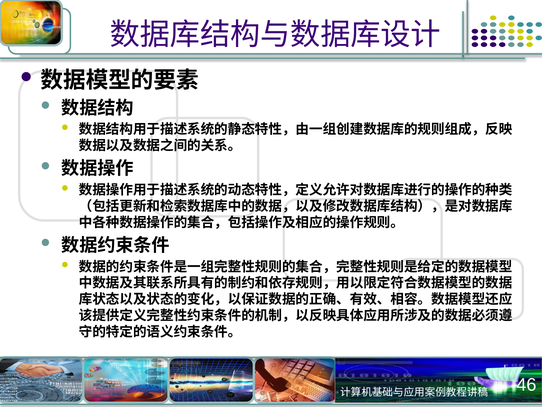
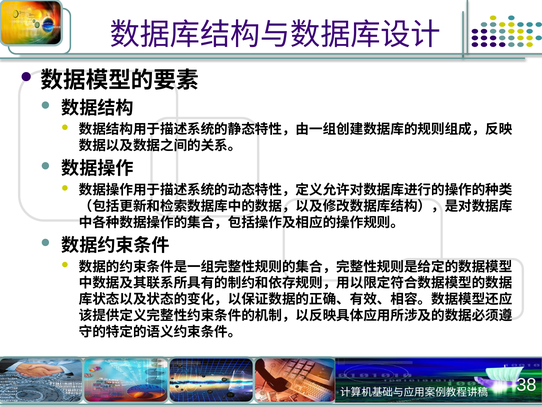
46: 46 -> 38 (527, 385)
